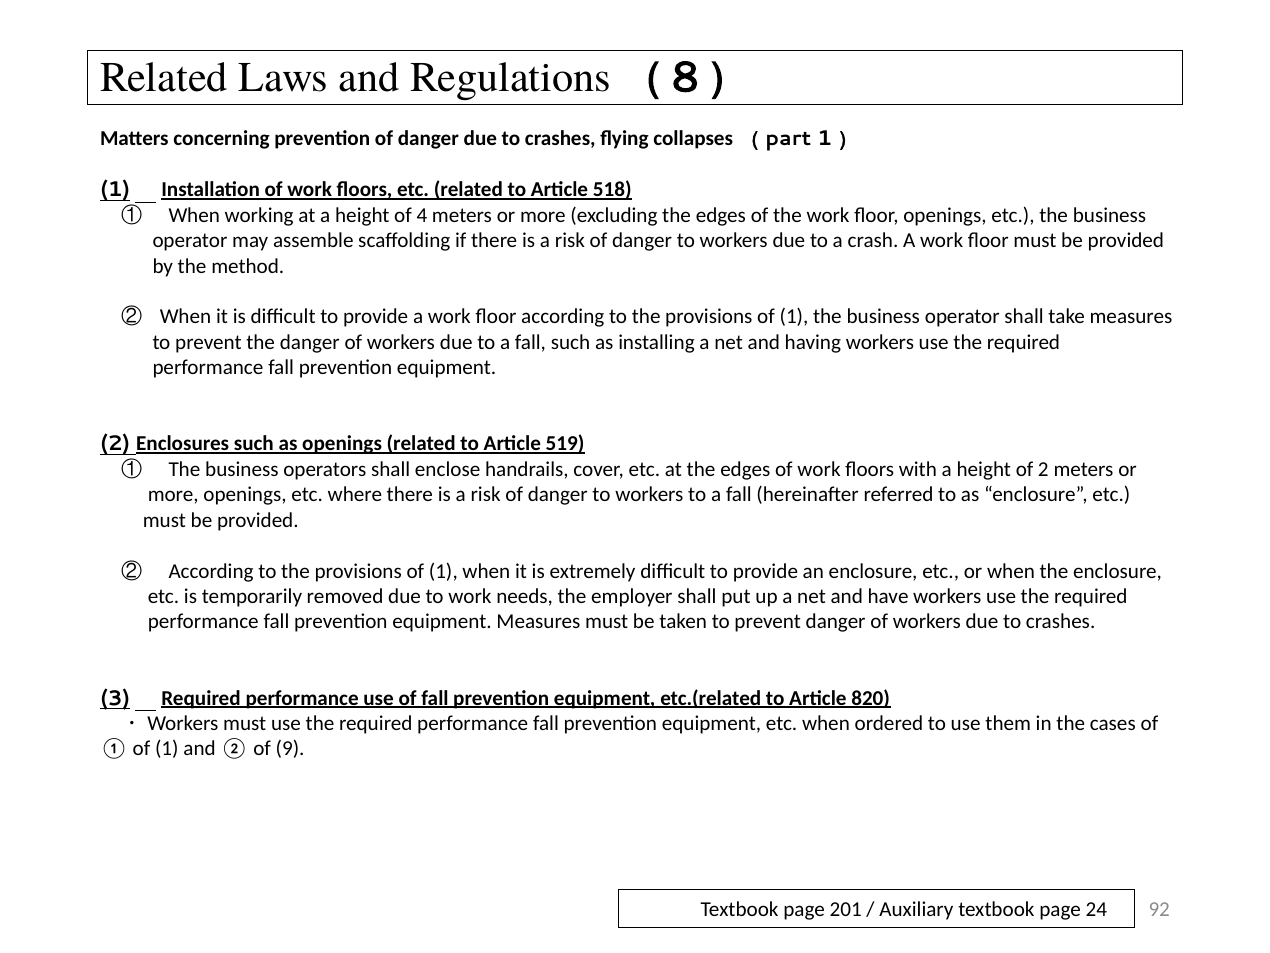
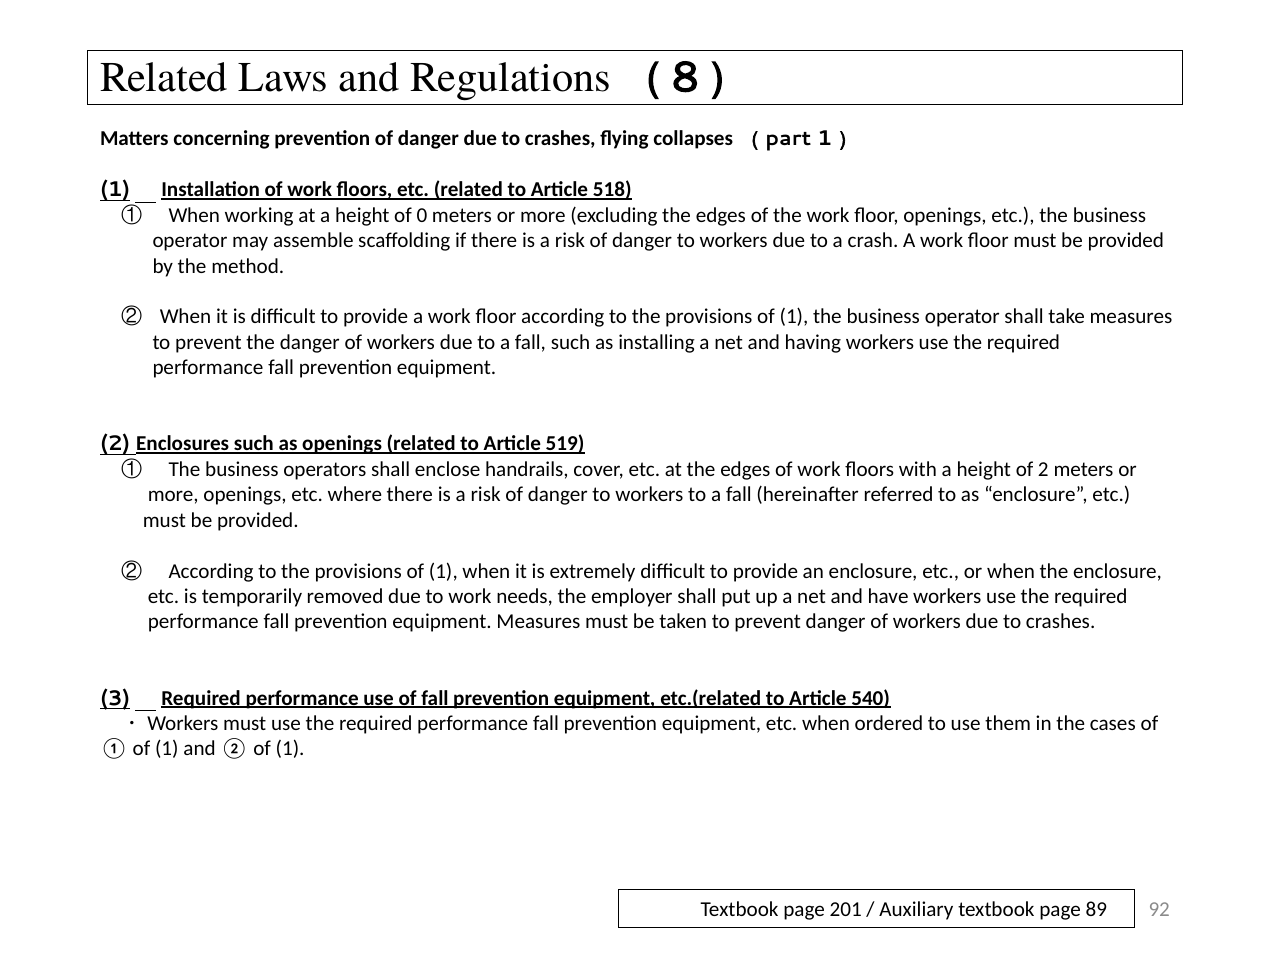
4: 4 -> 0 (422, 215)
820: 820 -> 540 (871, 698)
② of 9: 9 -> 1 (290, 749)
24: 24 -> 89 (1096, 909)
